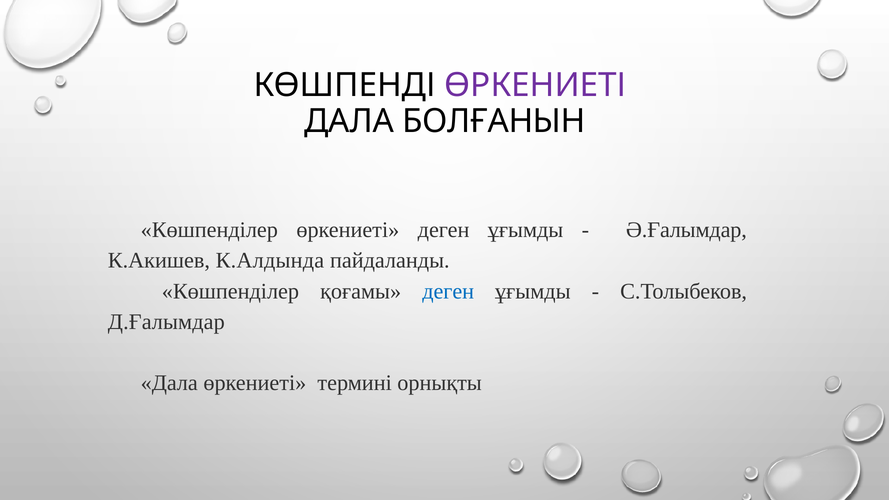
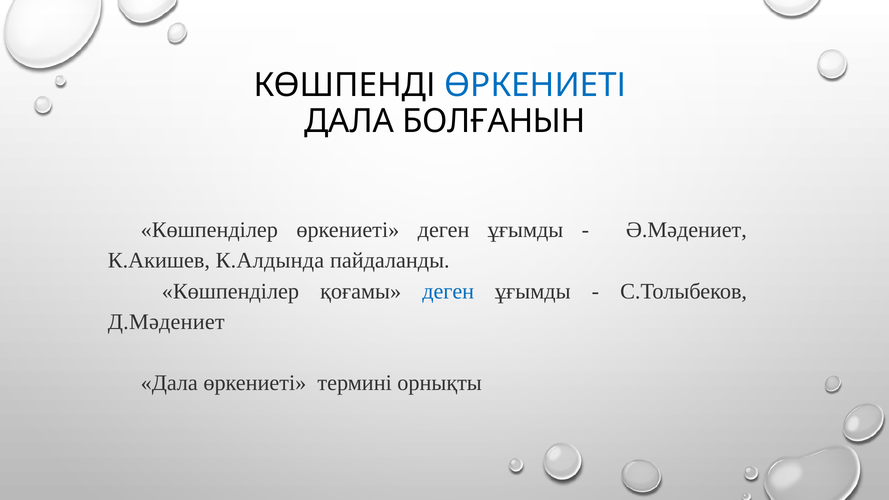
ӨРКЕНИЕТІ colour: purple -> blue (535, 85)
Ә.Ғалымдар: Ә.Ғалымдар -> Ә.Мәдениет (686, 230)
Д.Ғалымдар: Д.Ғалымдар -> Д.Мәдениет (166, 322)
